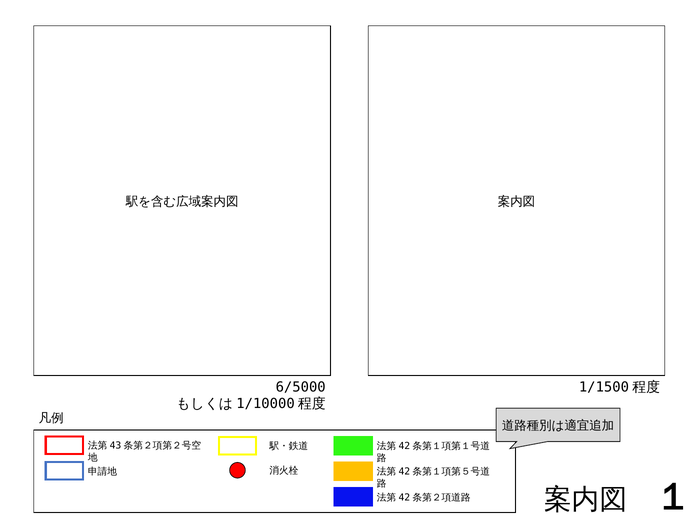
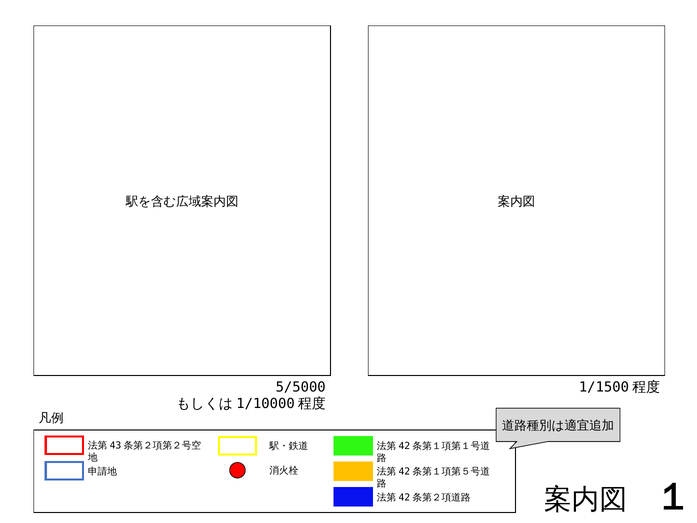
6/5000: 6/5000 -> 5/5000 (301, 387)
